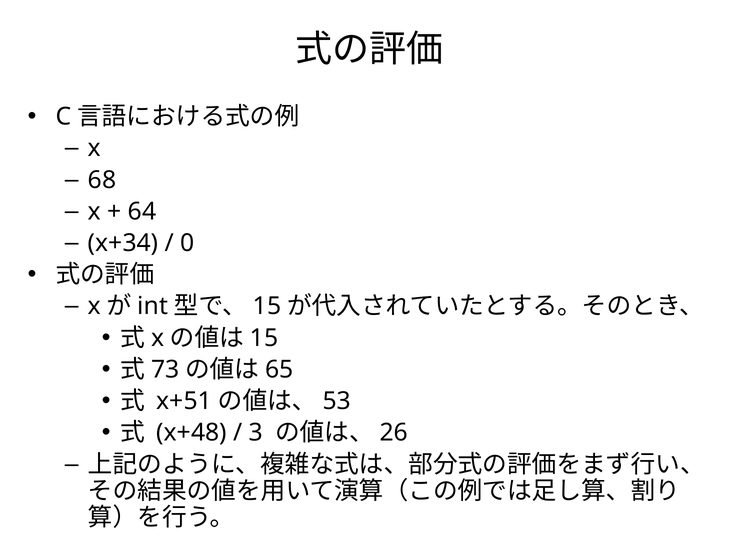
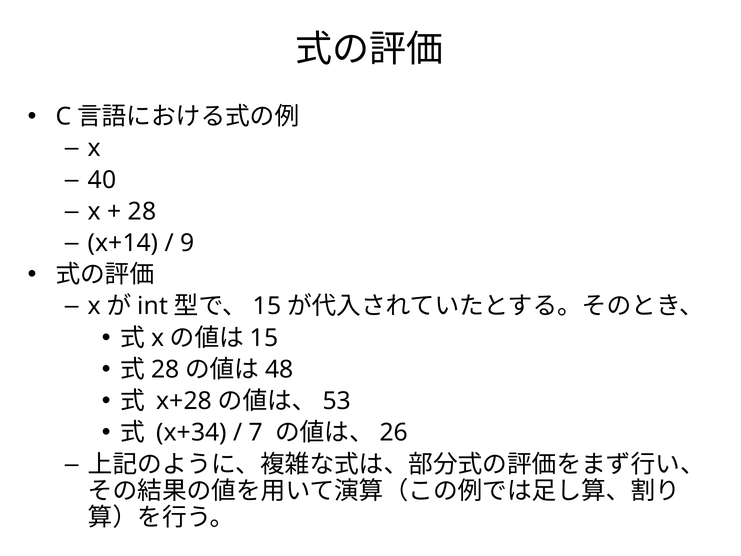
68: 68 -> 40 (102, 180)
64: 64 -> 28 (142, 211)
x+34: x+34 -> x+14 (123, 243)
0: 0 -> 9 (187, 243)
73: 73 -> 28 (165, 369)
65: 65 -> 48 (279, 369)
x+51: x+51 -> x+28 (184, 401)
x+48: x+48 -> x+34 (192, 433)
3: 3 -> 7 (256, 433)
